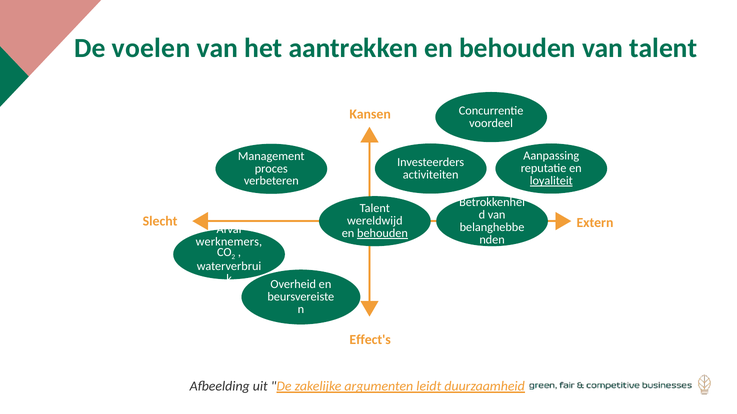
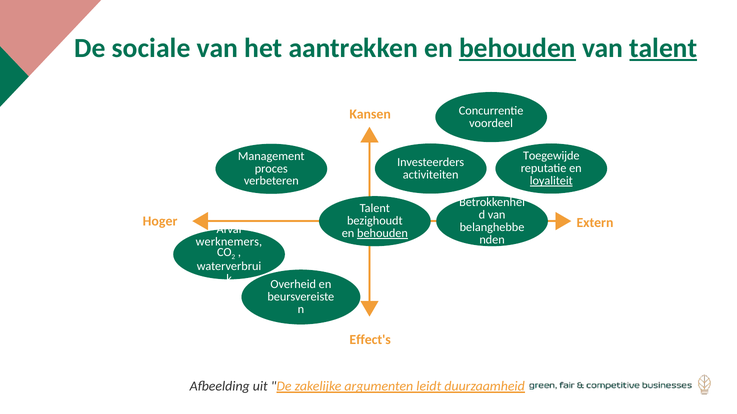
voelen: voelen -> sociale (151, 48)
behouden underline: none -> present (517, 48)
talent underline: none -> present (663, 48)
Aanpassing: Aanpassing -> Toegewijde (551, 156)
Slecht: Slecht -> Hoger (160, 222)
wereldwijd: wereldwijd -> bezighoudt (375, 221)
